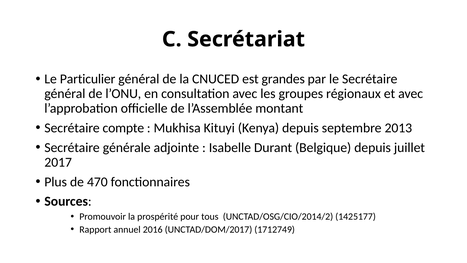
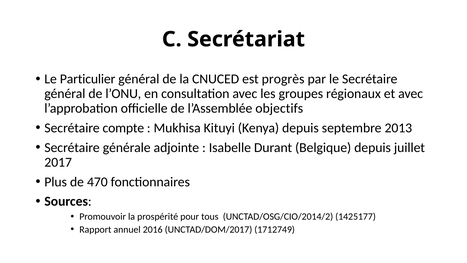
grandes: grandes -> progrès (283, 79)
montant: montant -> objectifs (279, 108)
